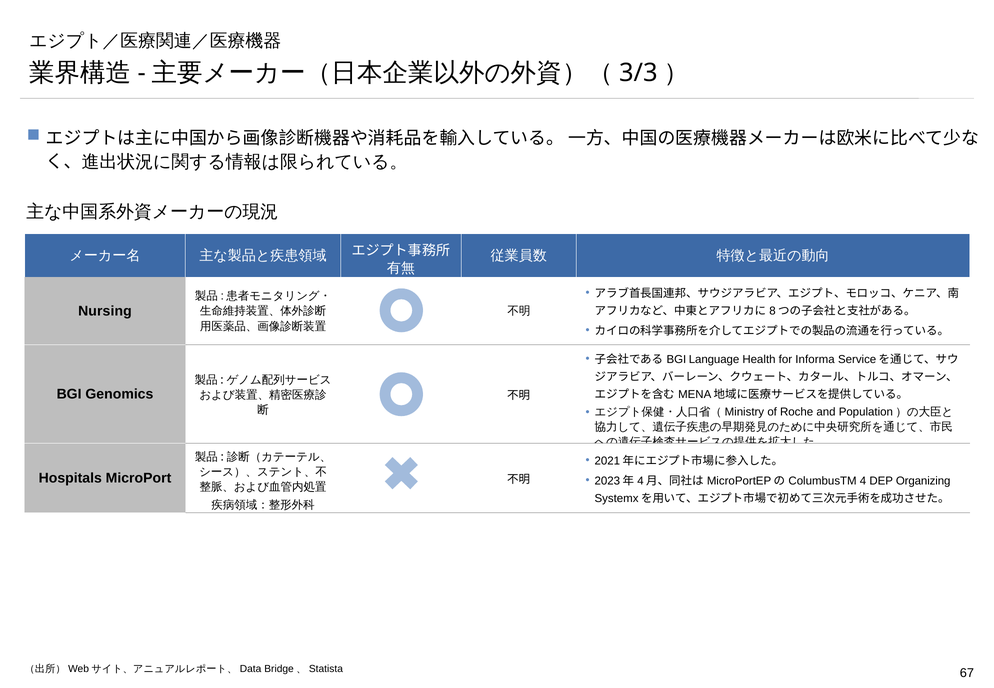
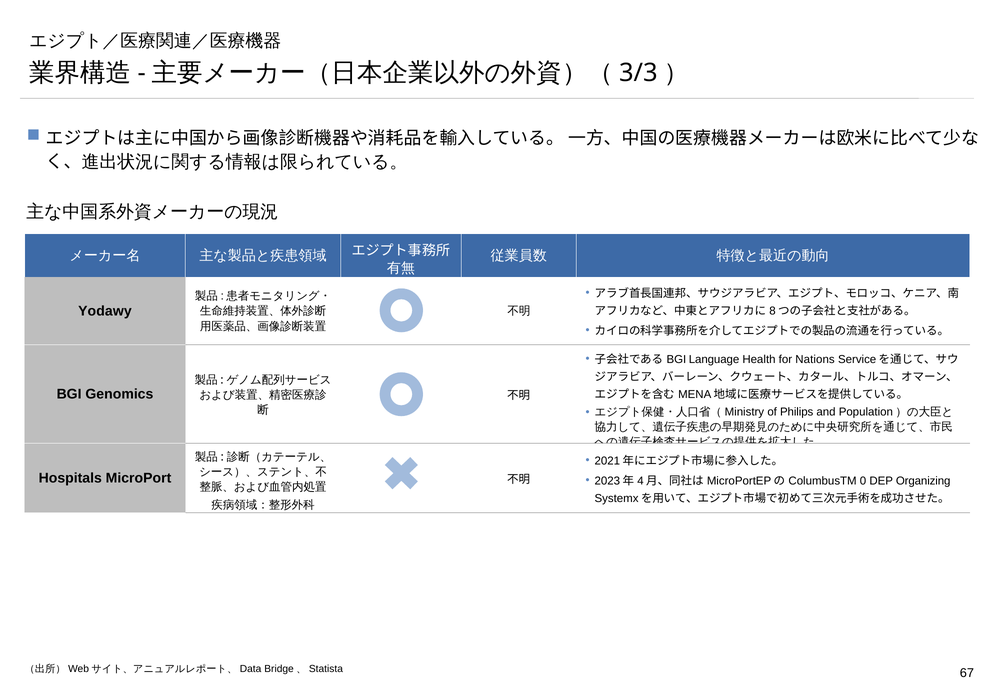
Nursing: Nursing -> Yodawy (105, 311)
Informa: Informa -> Nations (815, 359)
Roche: Roche -> Philips (797, 412)
4: 4 -> 0 (863, 481)
